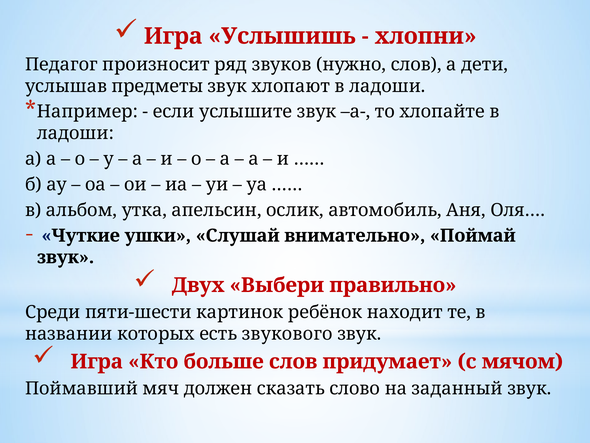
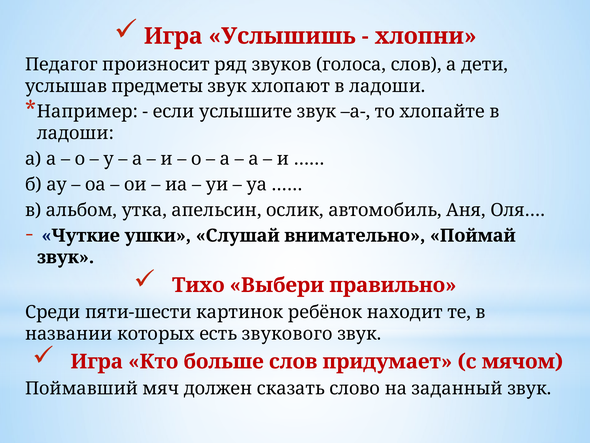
нужно: нужно -> голоса (351, 64)
Двух: Двух -> Тихо (198, 285)
